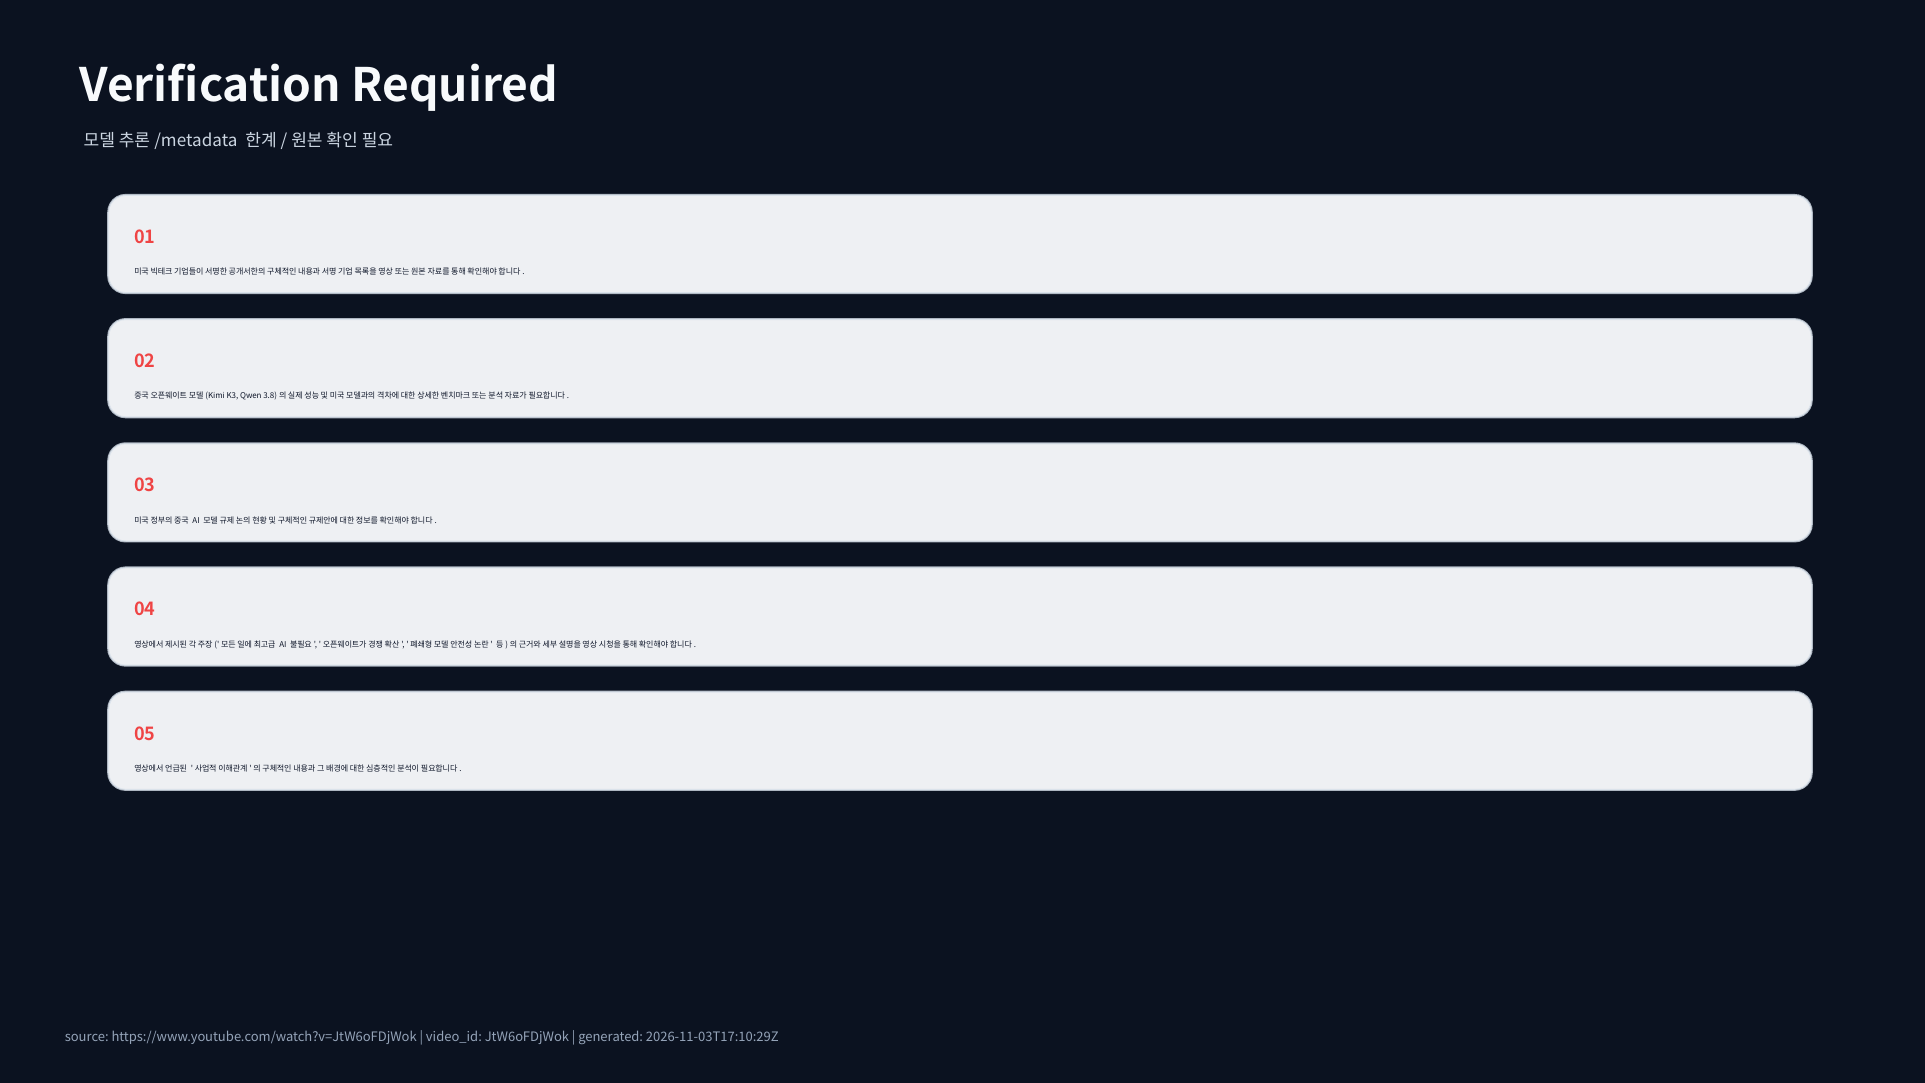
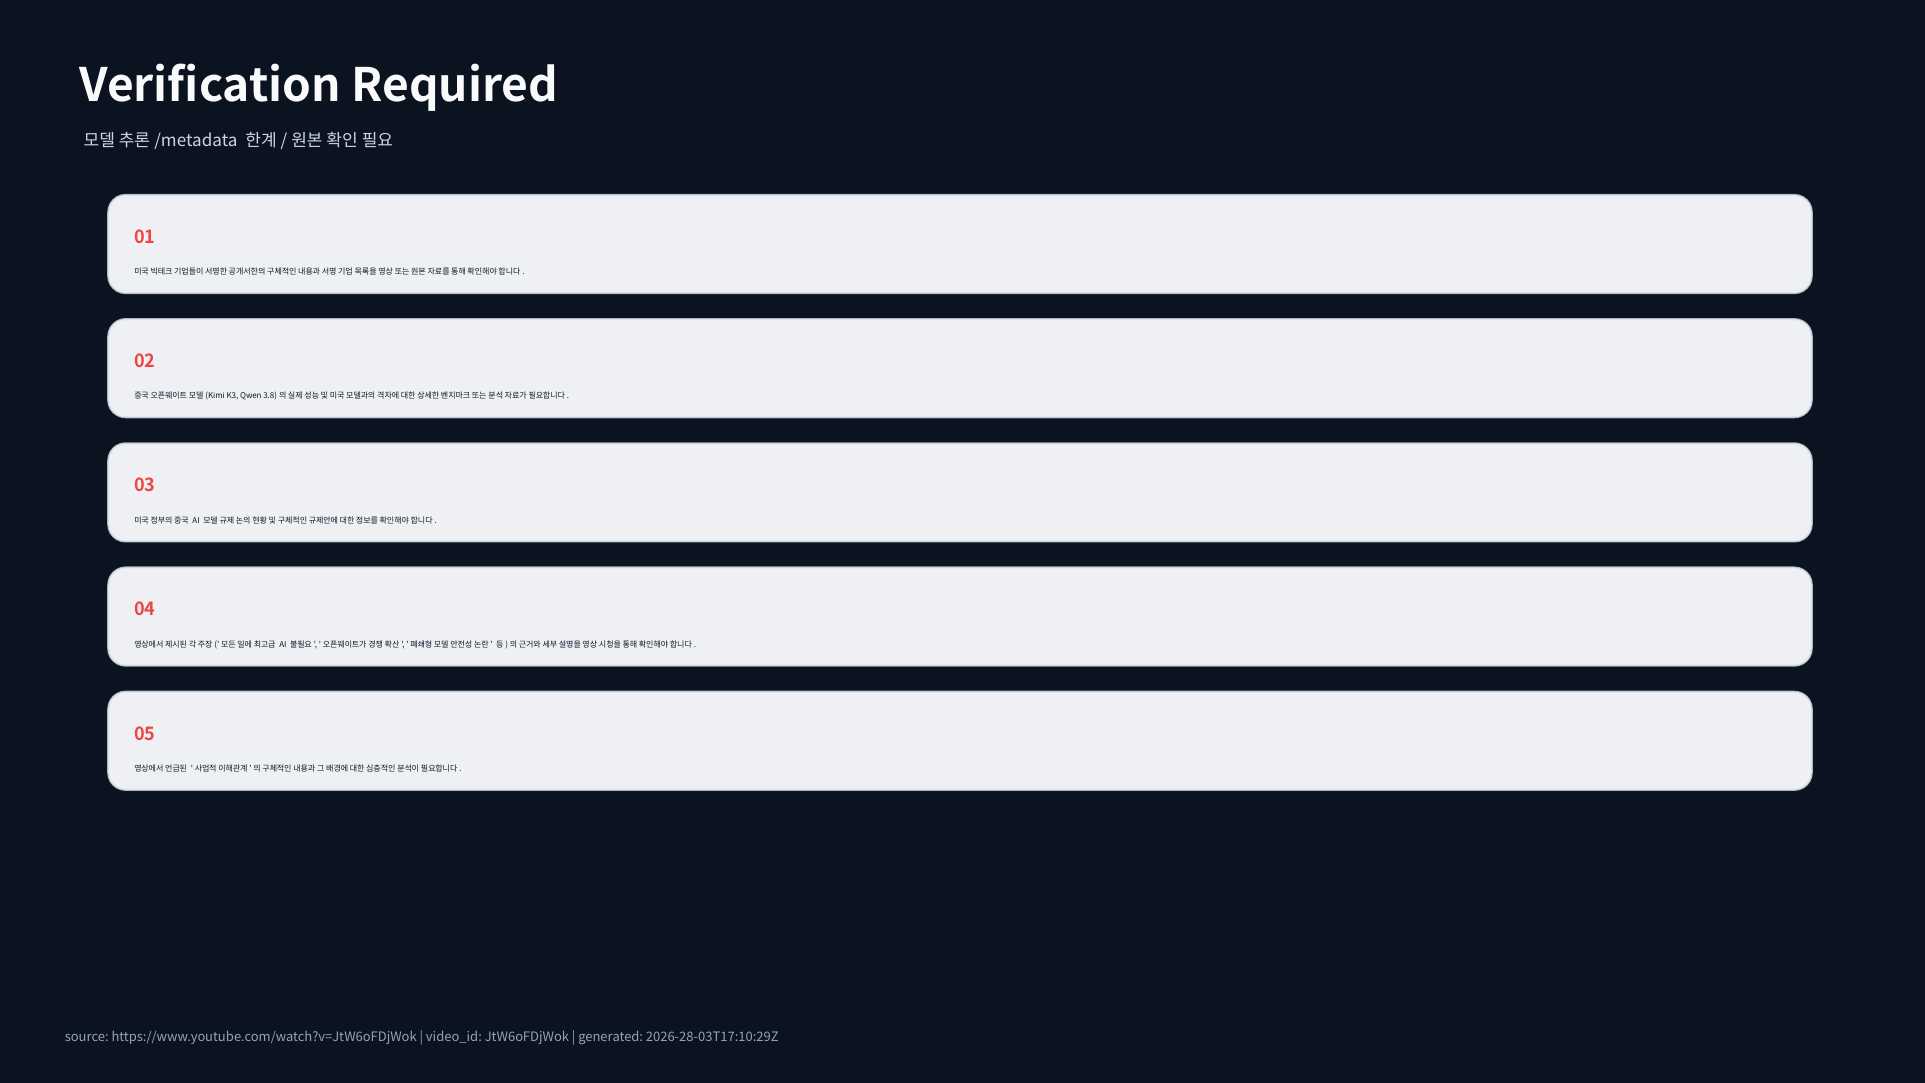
2026-11-03T17:10:29Z: 2026-11-03T17:10:29Z -> 2026-28-03T17:10:29Z (712, 1037)
